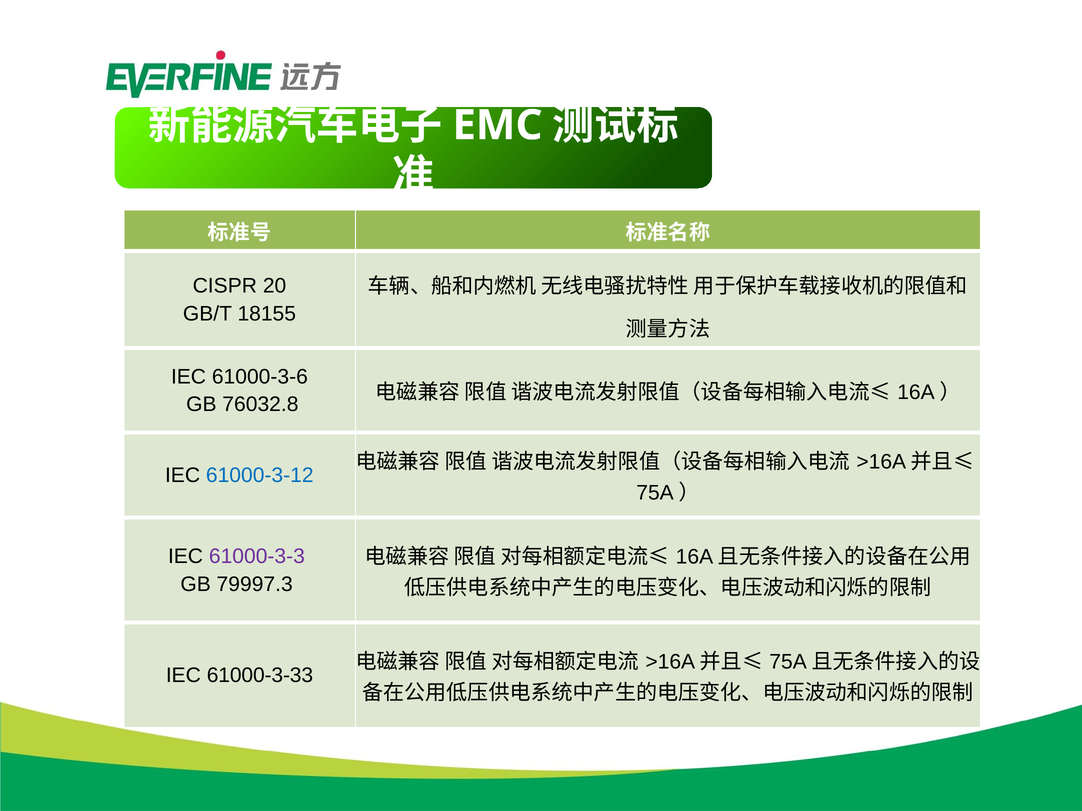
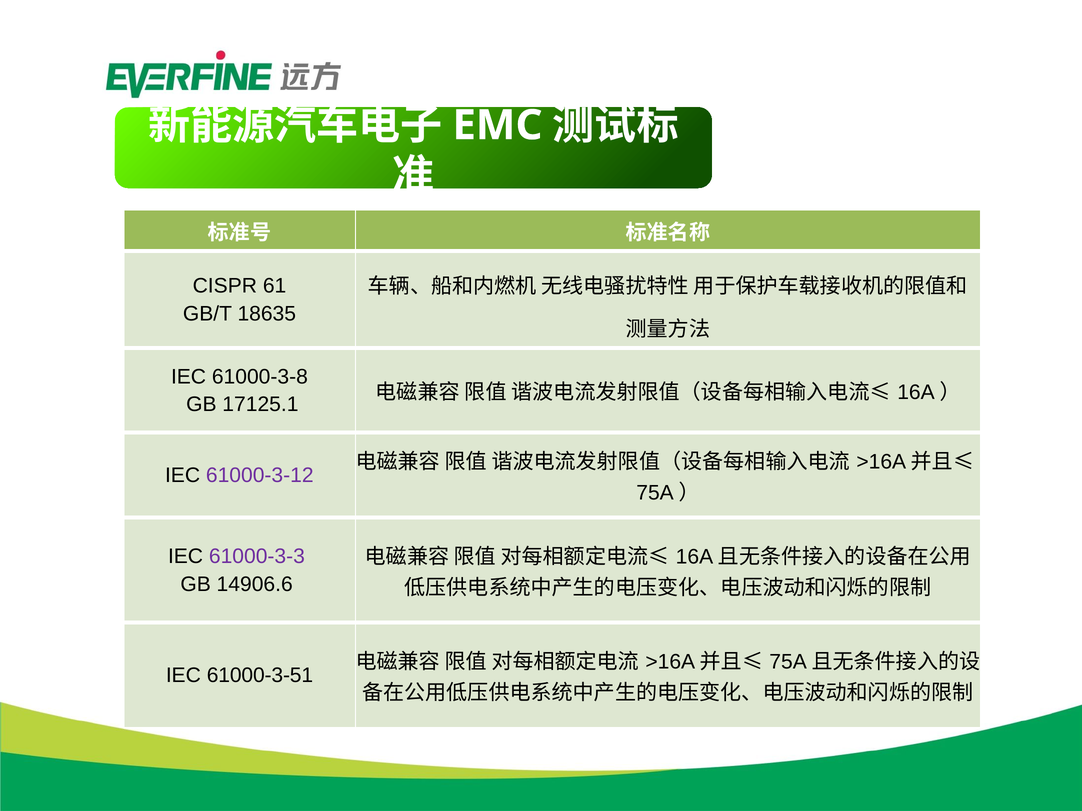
20: 20 -> 61 (275, 286)
18155: 18155 -> 18635 (267, 314)
61000-3-6: 61000-3-6 -> 61000-3-8 (260, 377)
76032.8: 76032.8 -> 17125.1 (260, 405)
61000-3-12 colour: blue -> purple (260, 476)
79997.3: 79997.3 -> 14906.6 (255, 585)
61000-3-33: 61000-3-33 -> 61000-3-51 (260, 676)
